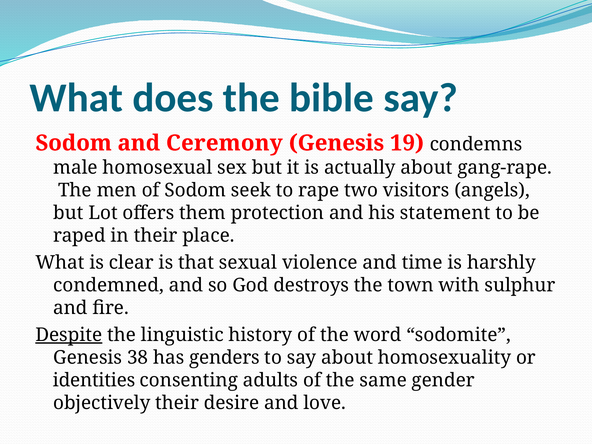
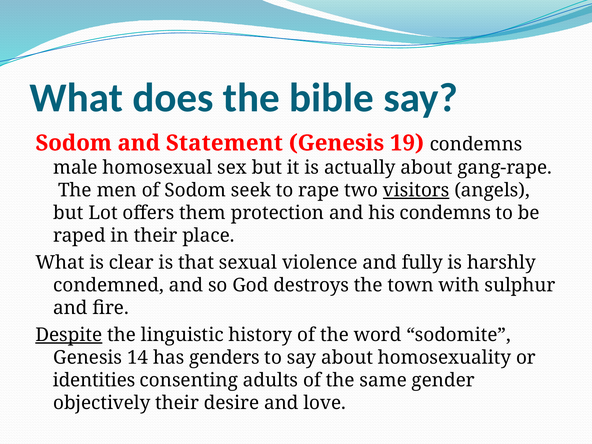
Ceremony: Ceremony -> Statement (224, 143)
visitors underline: none -> present (416, 190)
his statement: statement -> condemns (445, 213)
time: time -> fully (422, 263)
38: 38 -> 14 (138, 357)
